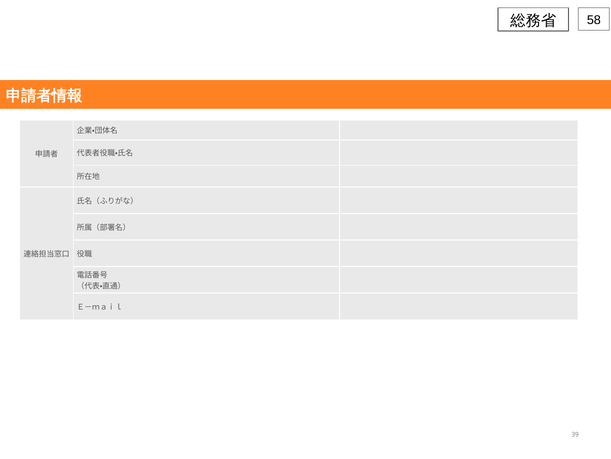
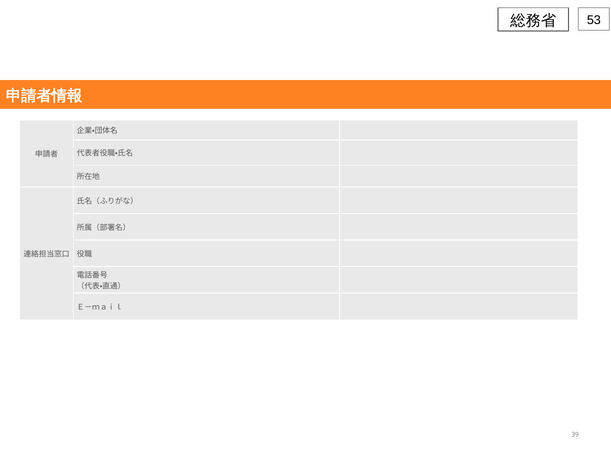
58: 58 -> 53 (594, 20)
